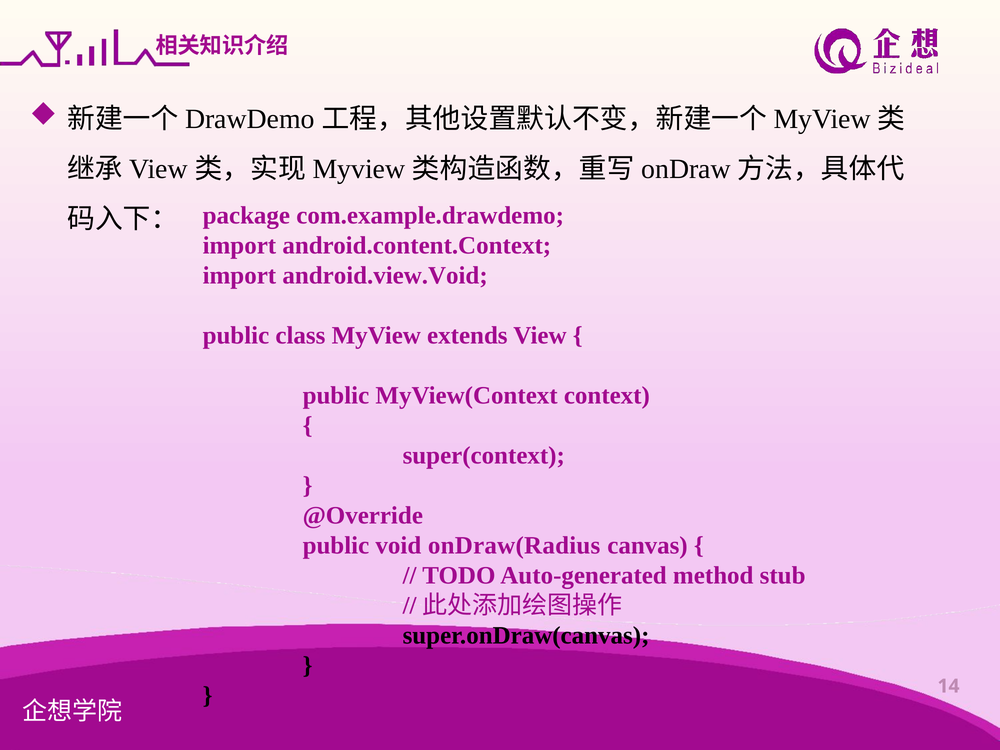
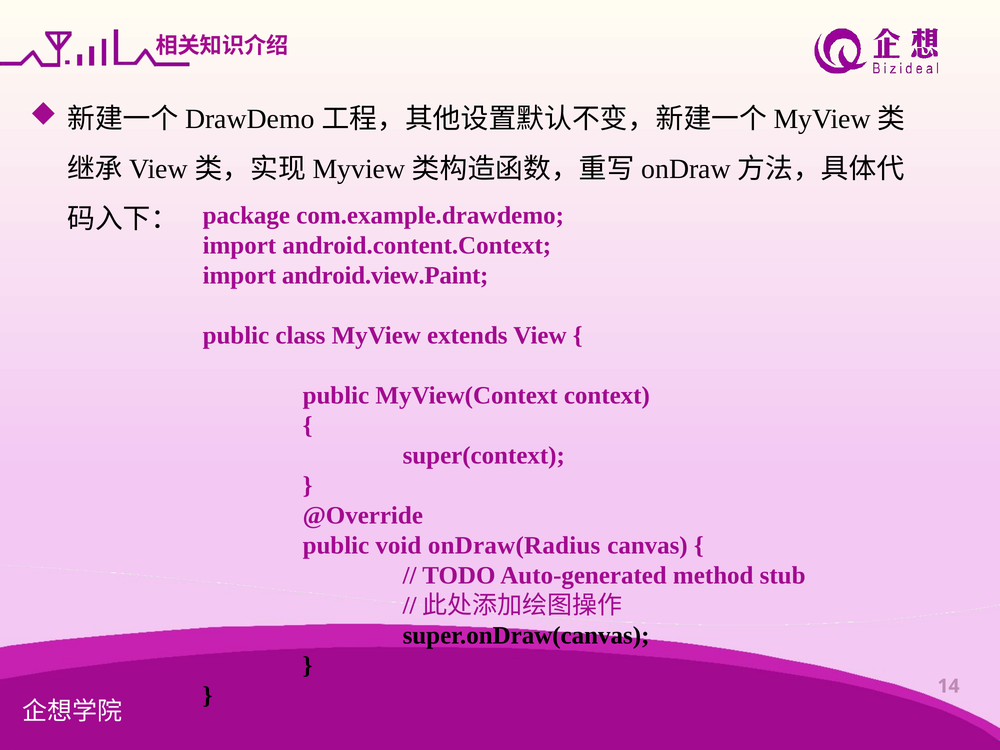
android.view.Void: android.view.Void -> android.view.Paint (385, 275)
